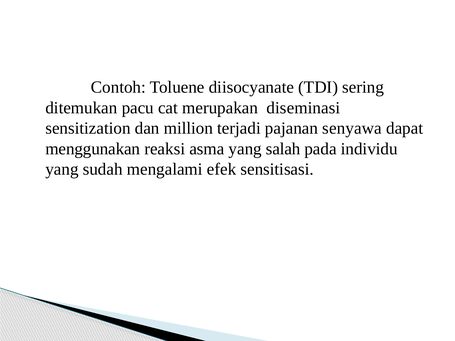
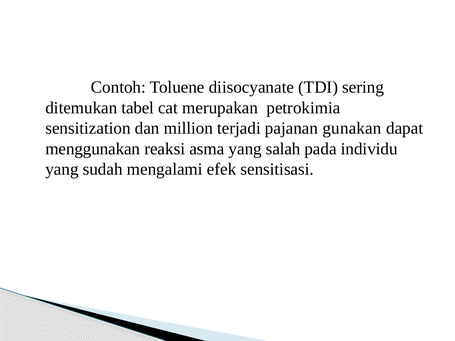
pacu: pacu -> tabel (138, 108)
diseminasi: diseminasi -> petrokimia (303, 108)
senyawa: senyawa -> gunakan (352, 128)
